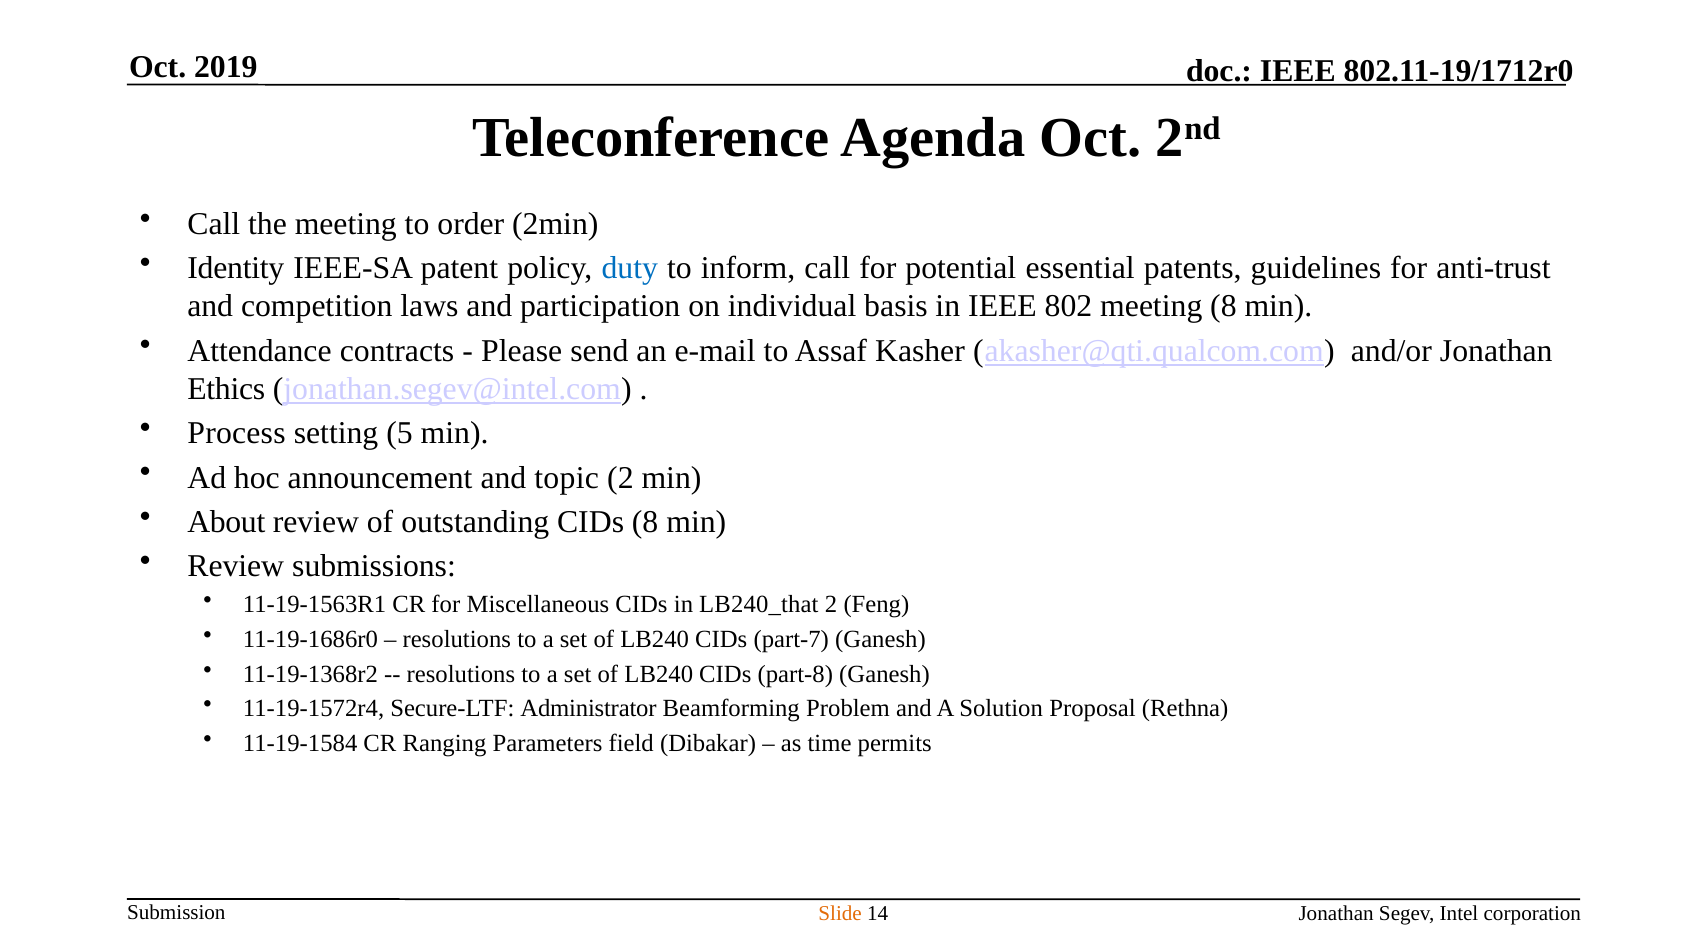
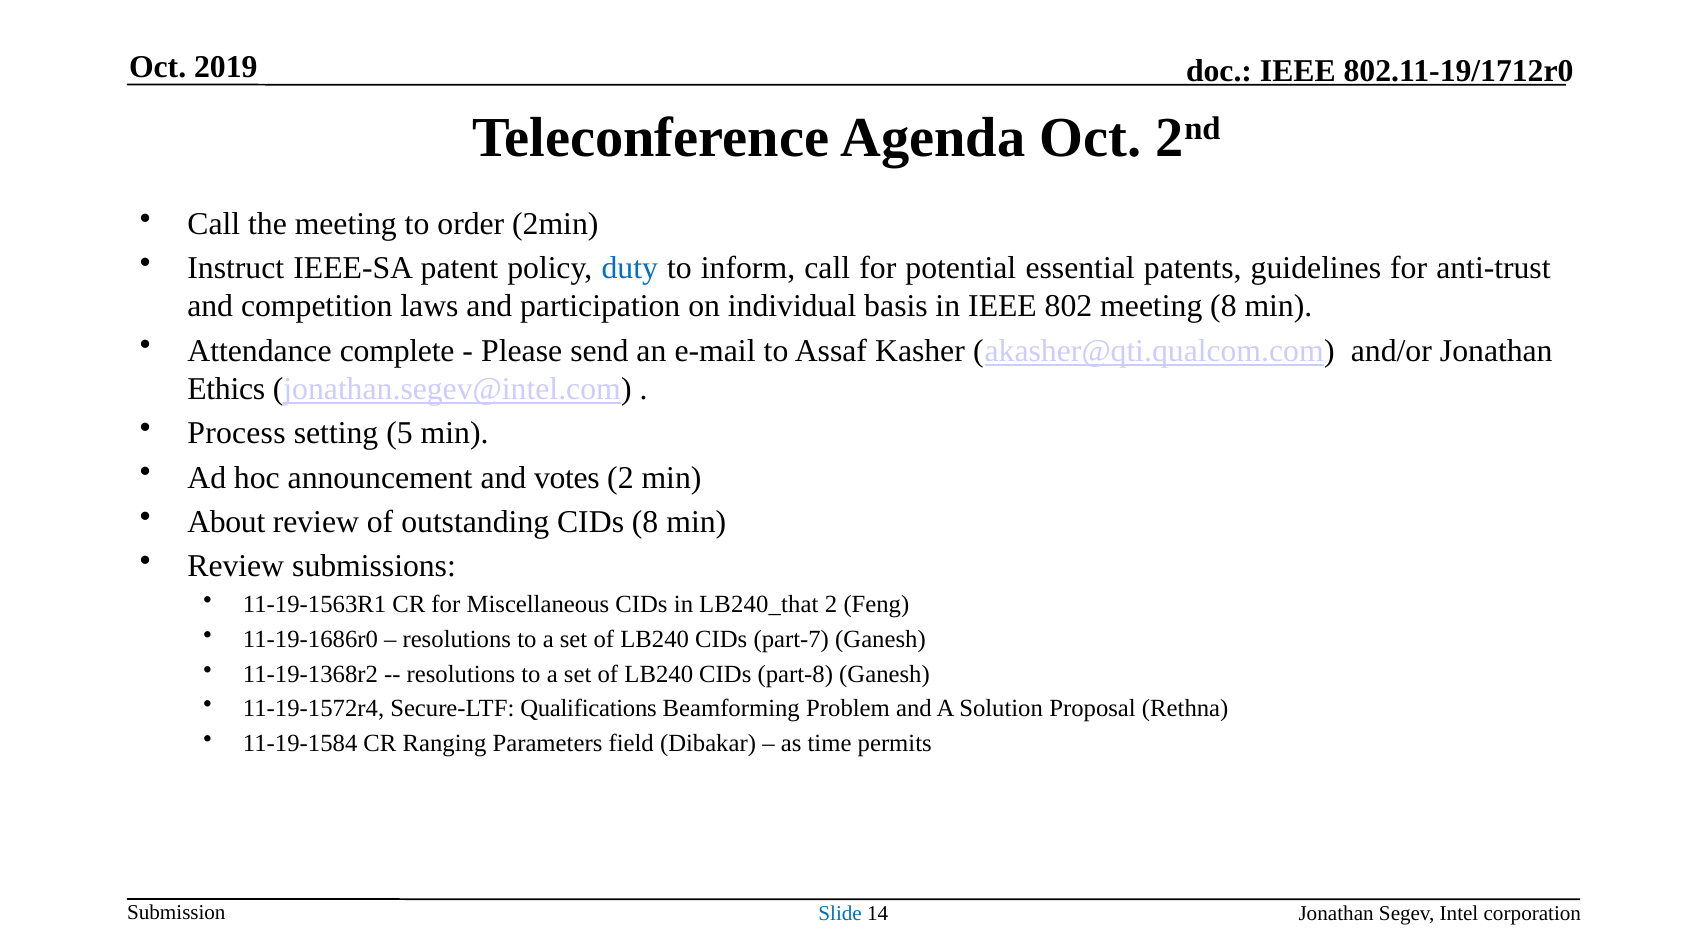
Identity: Identity -> Instruct (236, 268)
contracts: contracts -> complete (397, 351)
topic: topic -> votes (567, 478)
Administrator: Administrator -> Qualifications (589, 709)
Slide colour: orange -> blue (840, 913)
